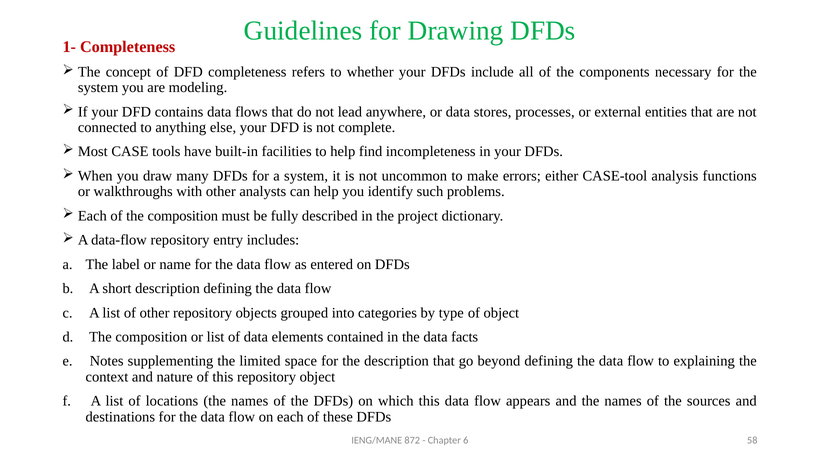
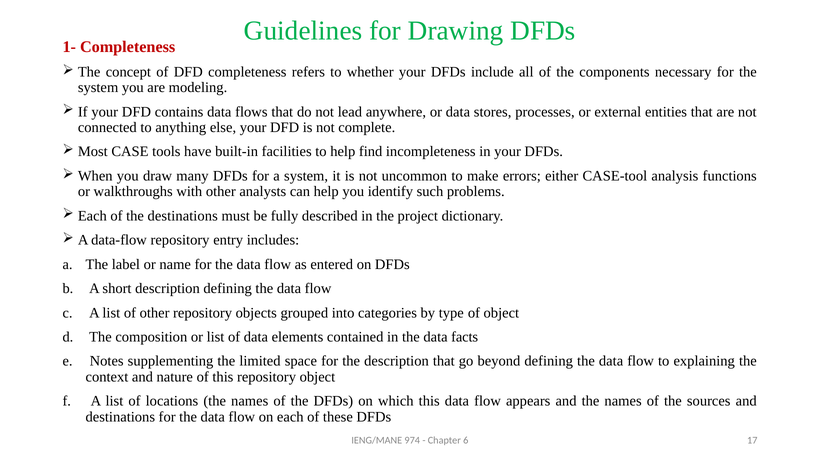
of the composition: composition -> destinations (183, 216)
872: 872 -> 974 (412, 440)
58: 58 -> 17 (752, 440)
